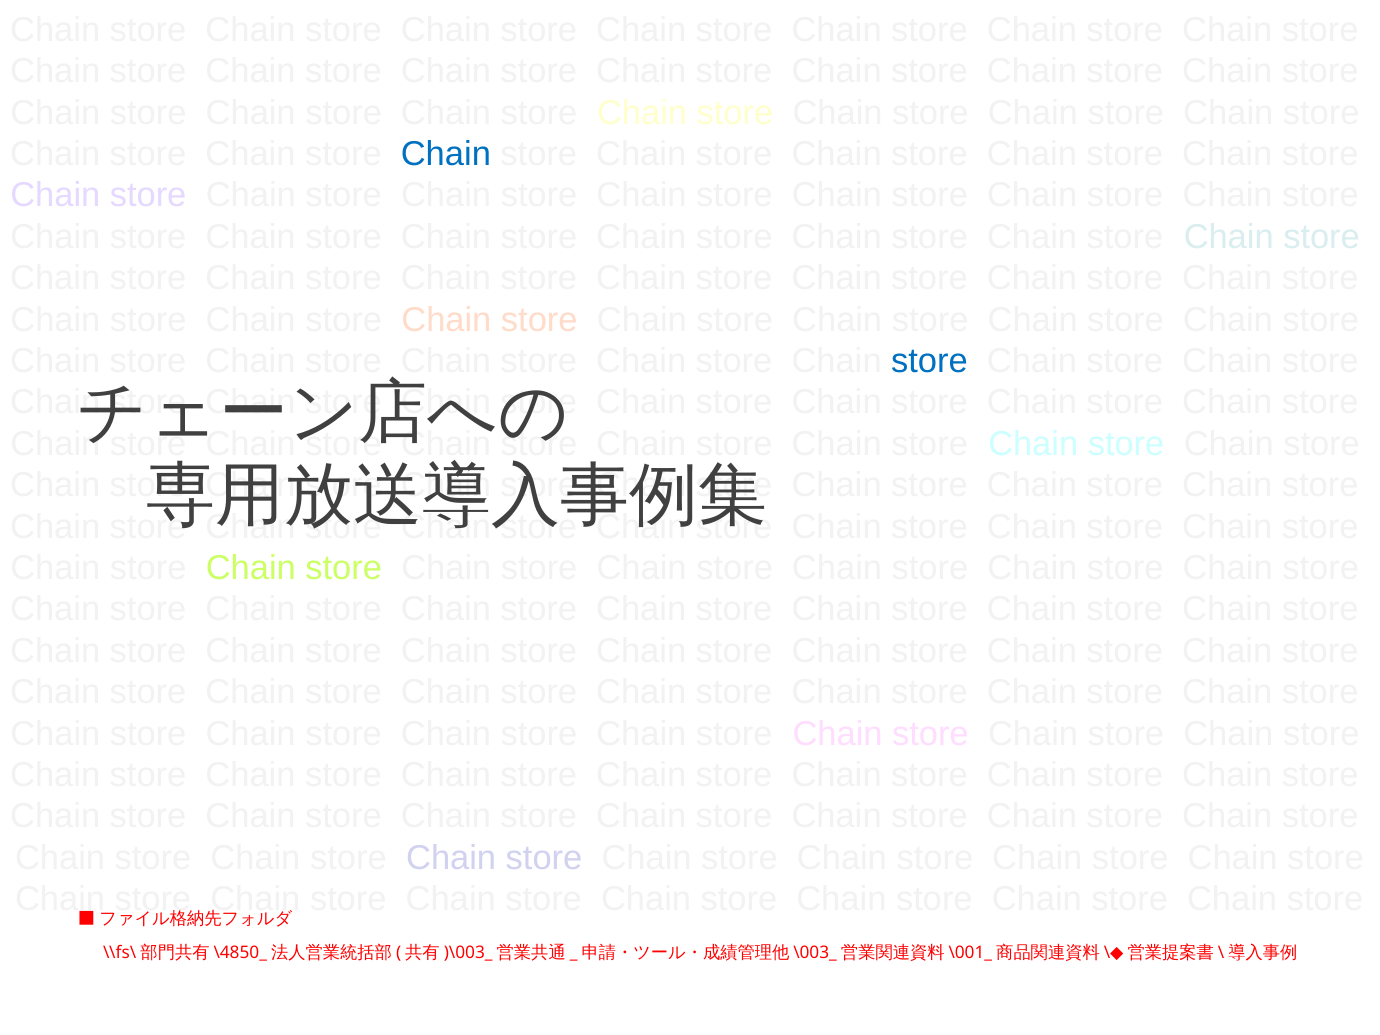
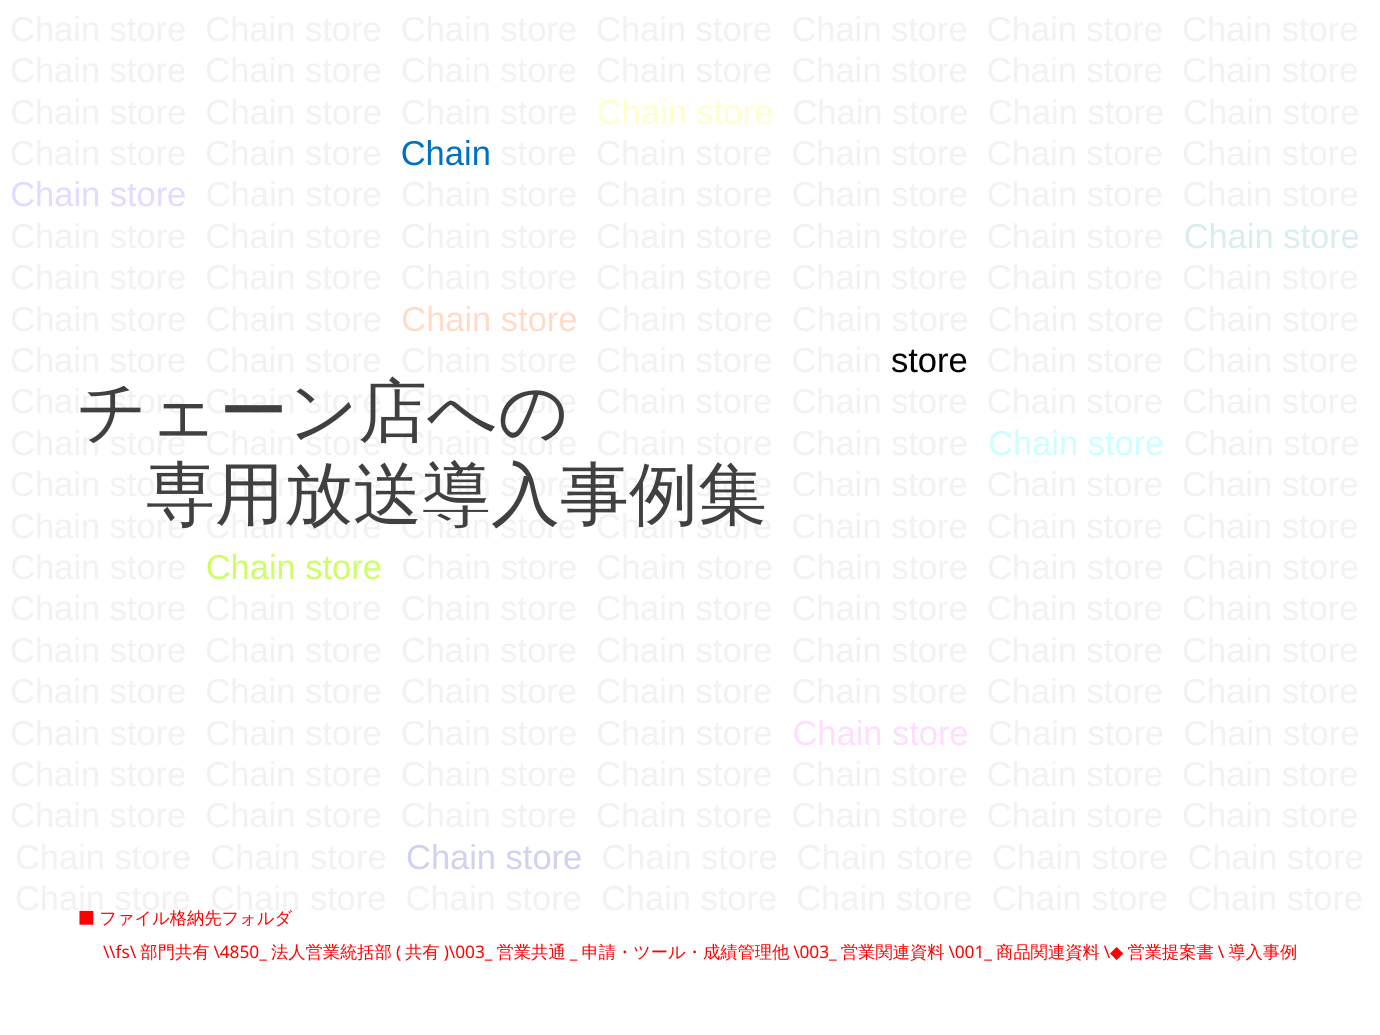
store colour: blue -> black (930, 361)
